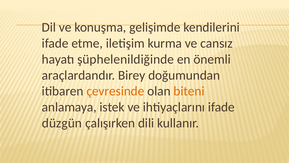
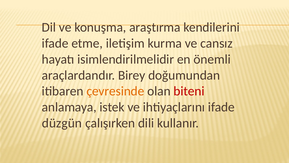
gelişimde: gelişimde -> araştırma (155, 27)
şüphelenildiğinde: şüphelenildiğinde -> isimlendirilmelidir (126, 59)
biteni colour: orange -> red (189, 91)
